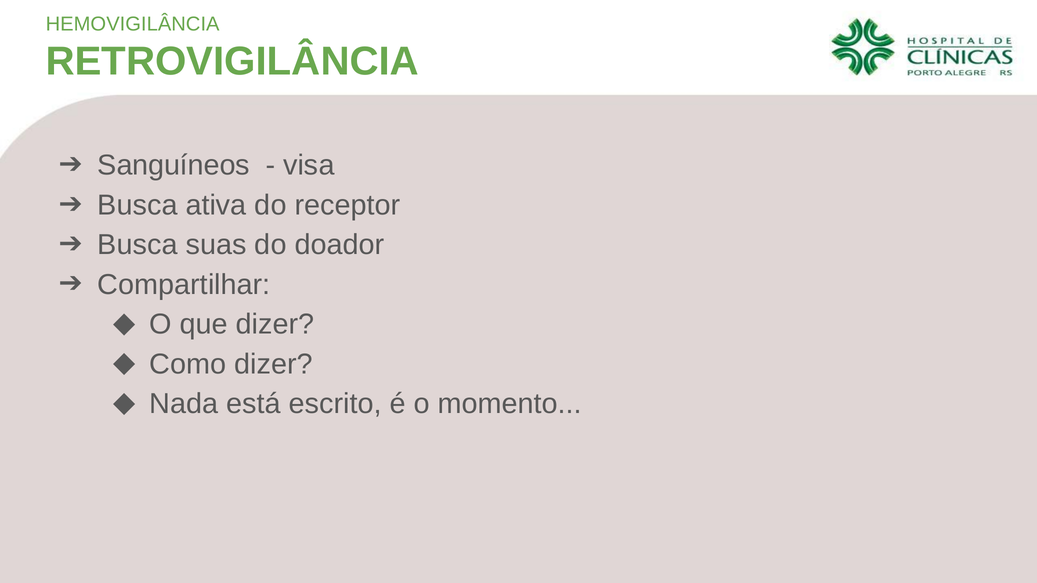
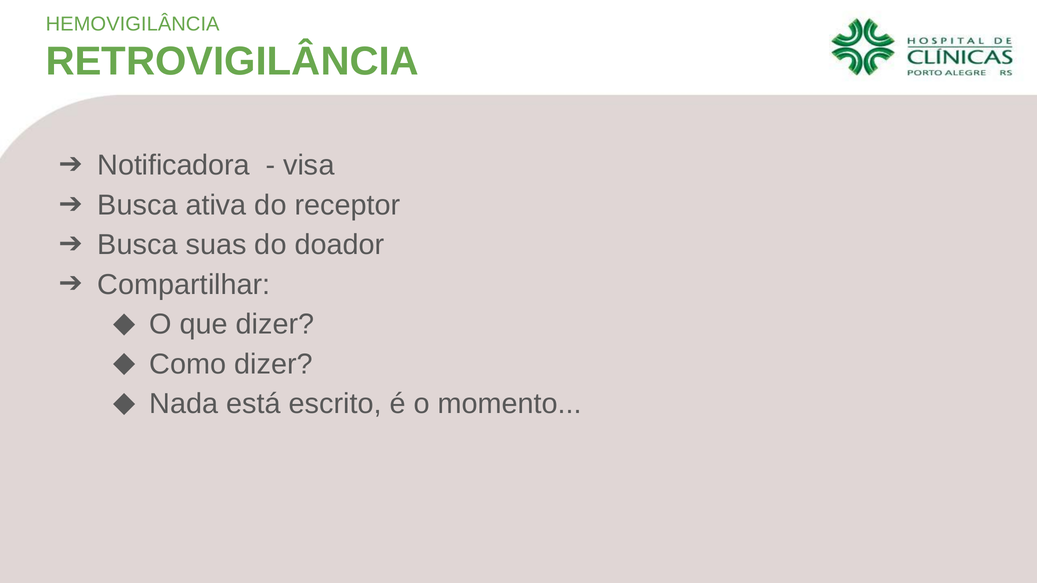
Sanguíneos: Sanguíneos -> Notificadora (174, 166)
